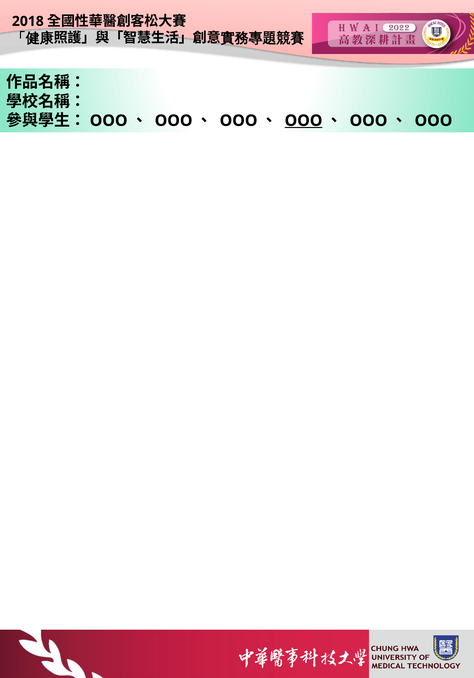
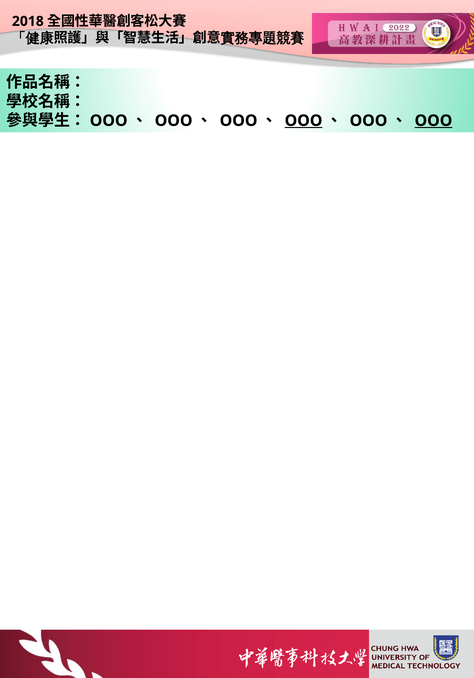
OOO underline: none -> present (433, 121)
